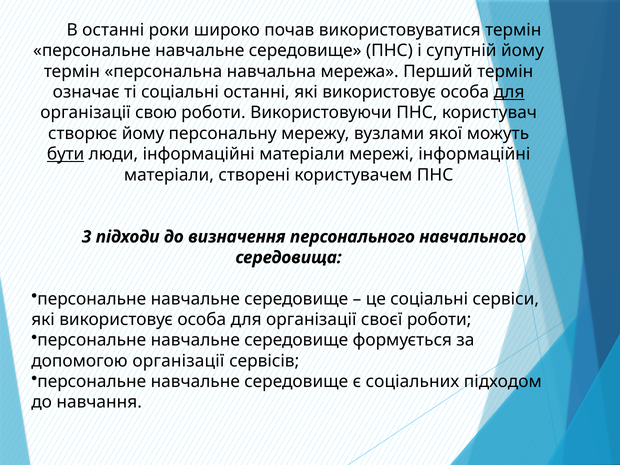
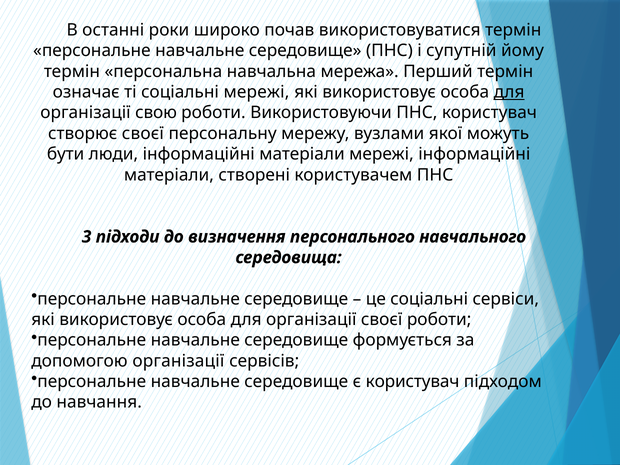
соціальні останні: останні -> мережі (256, 92)
створює йому: йому -> своєї (143, 133)
бути underline: present -> none (66, 154)
є соціальних: соціальних -> користувач (413, 382)
